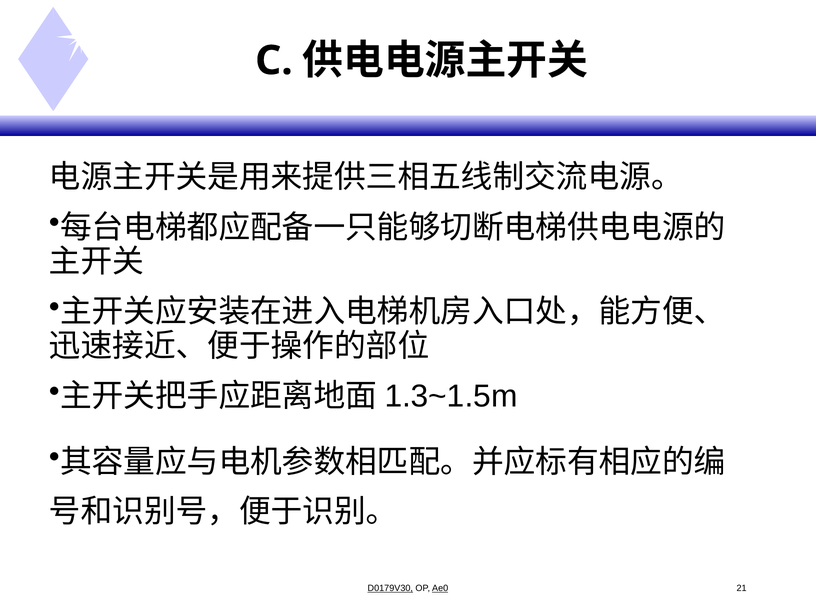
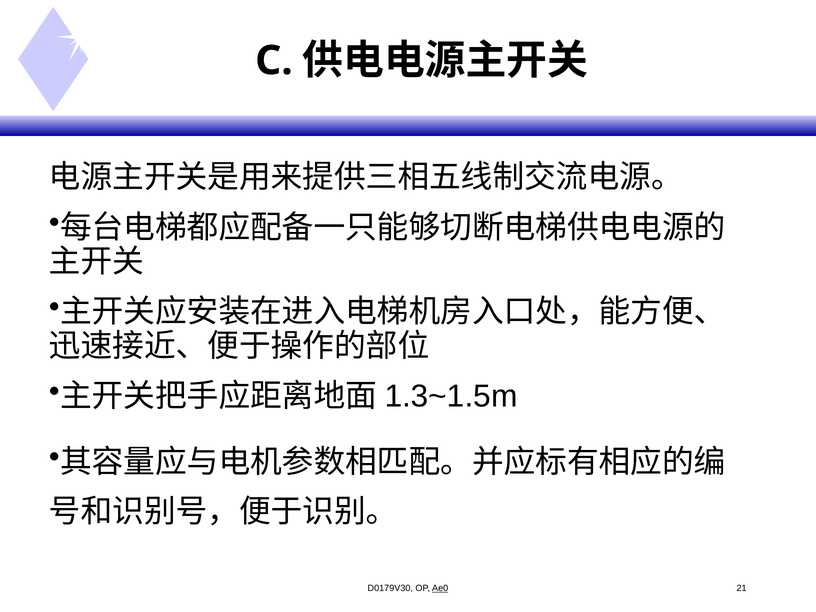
D0179V30 underline: present -> none (390, 588)
